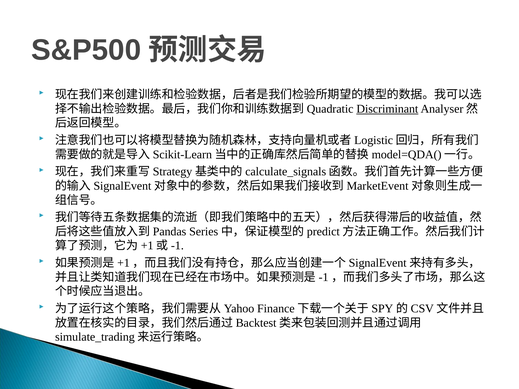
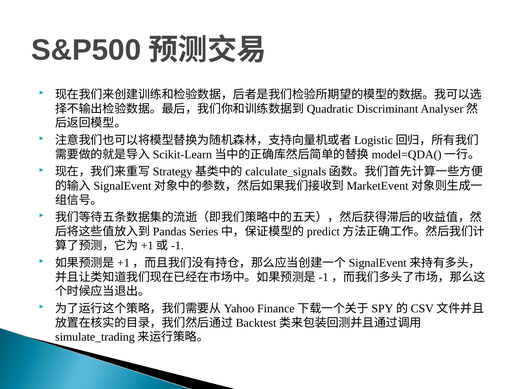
Discriminant underline: present -> none (387, 109)
